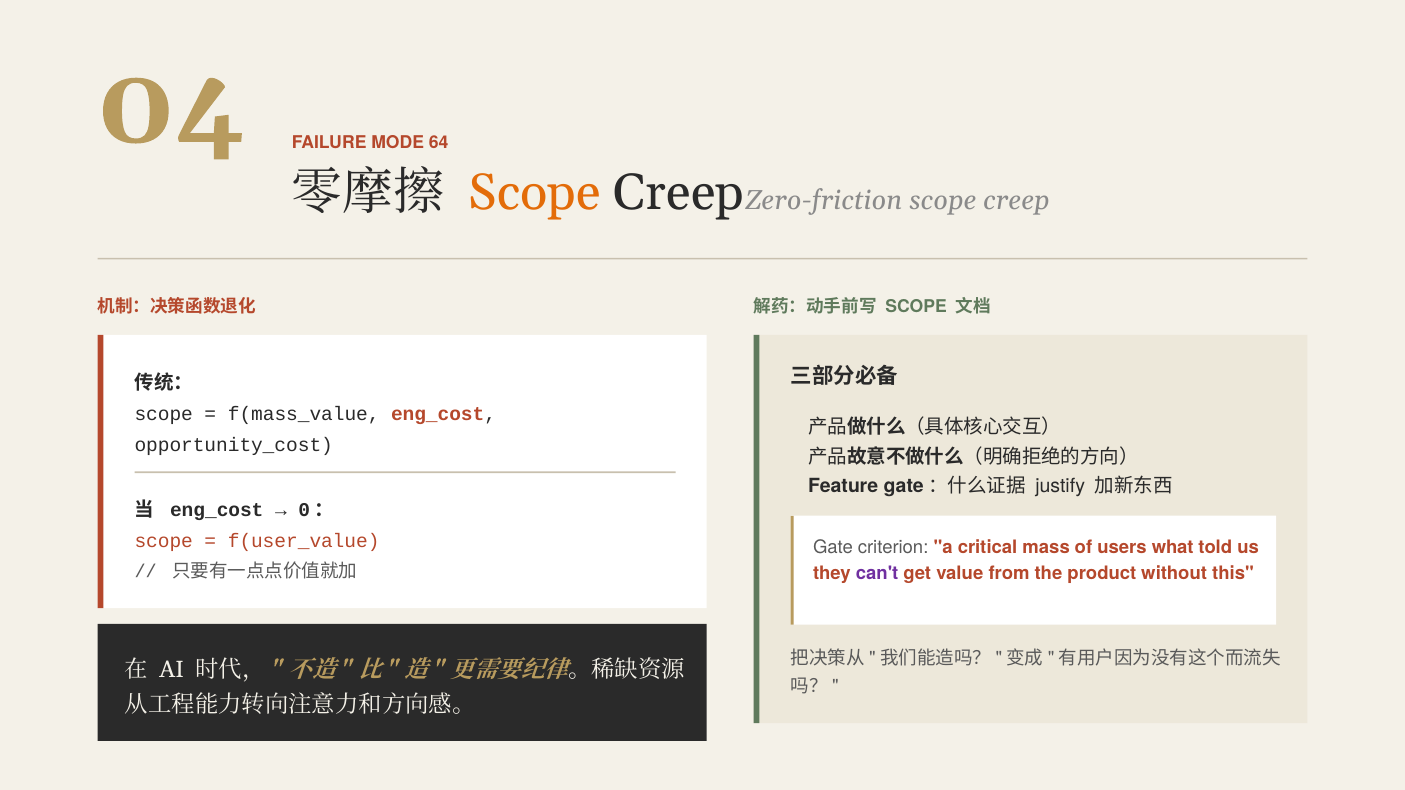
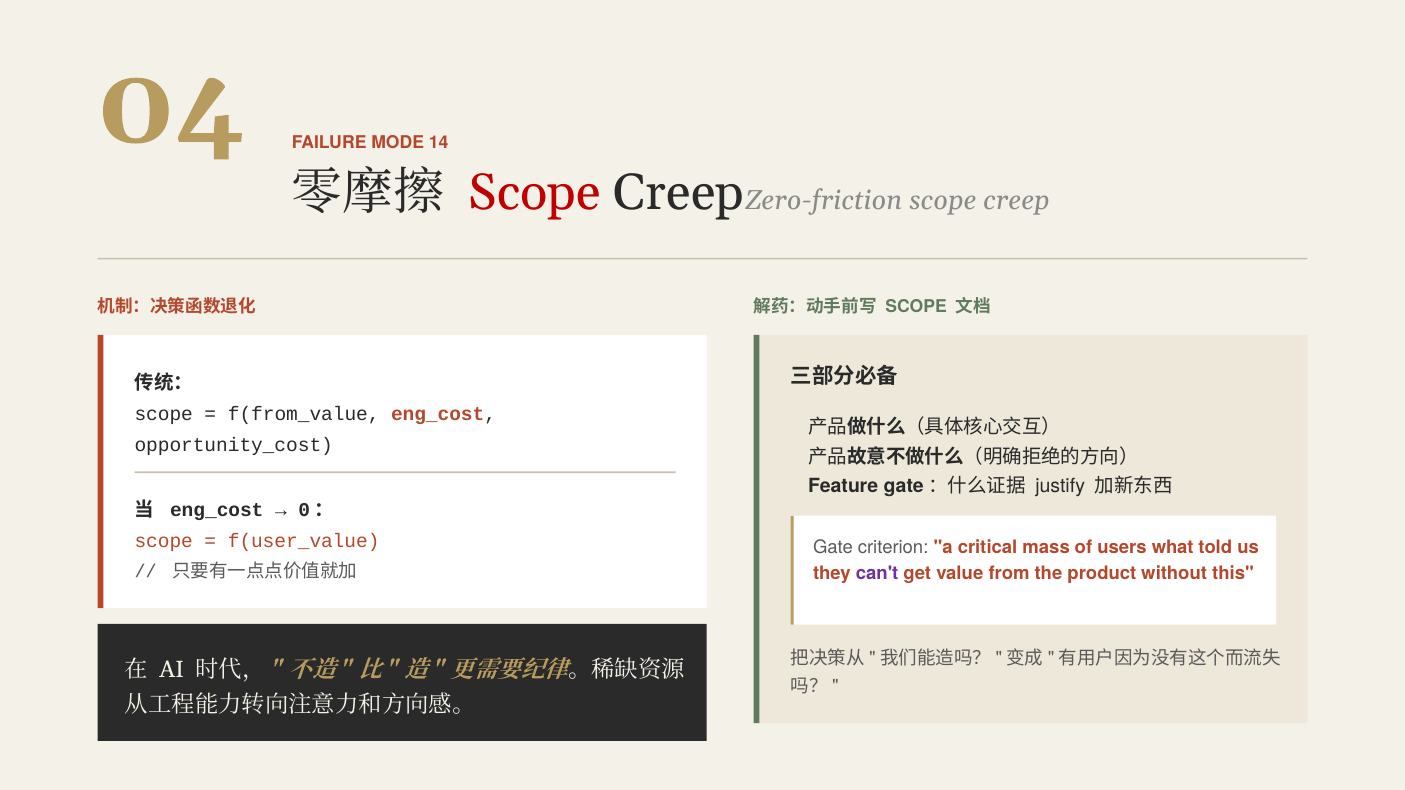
64: 64 -> 14 (439, 142)
Scope colour: orange -> red (535, 193)
f(mass_value: f(mass_value -> f(from_value (304, 414)
